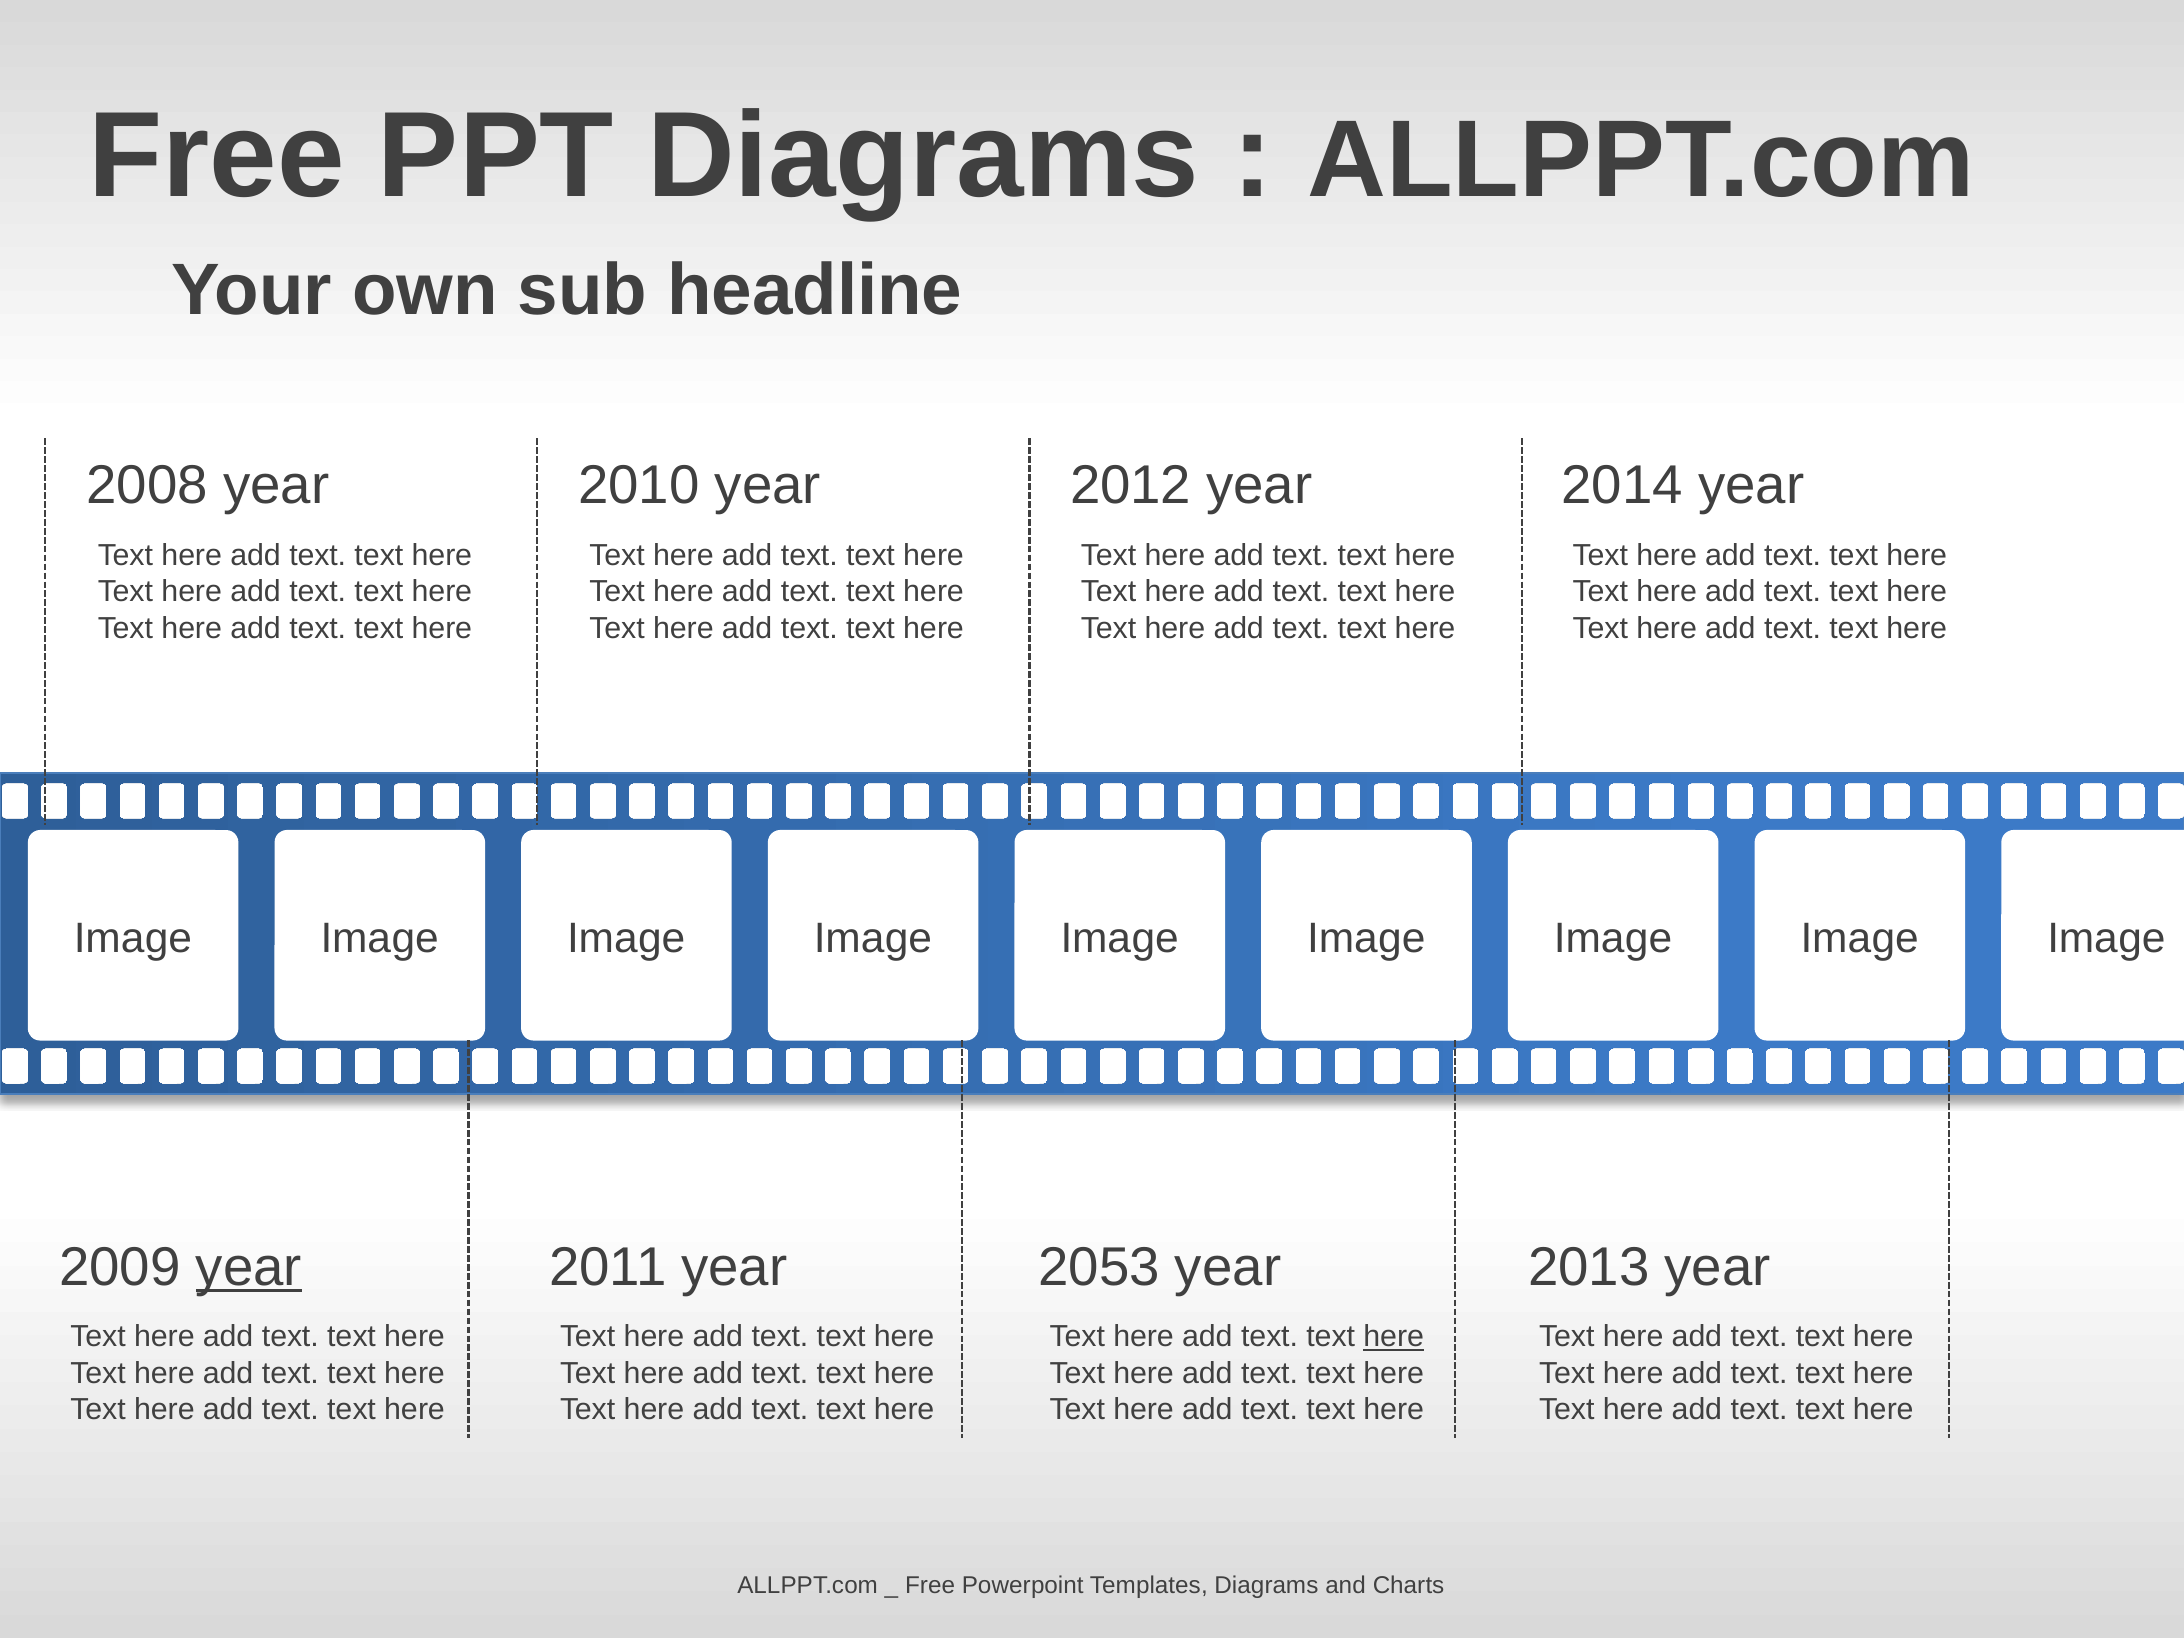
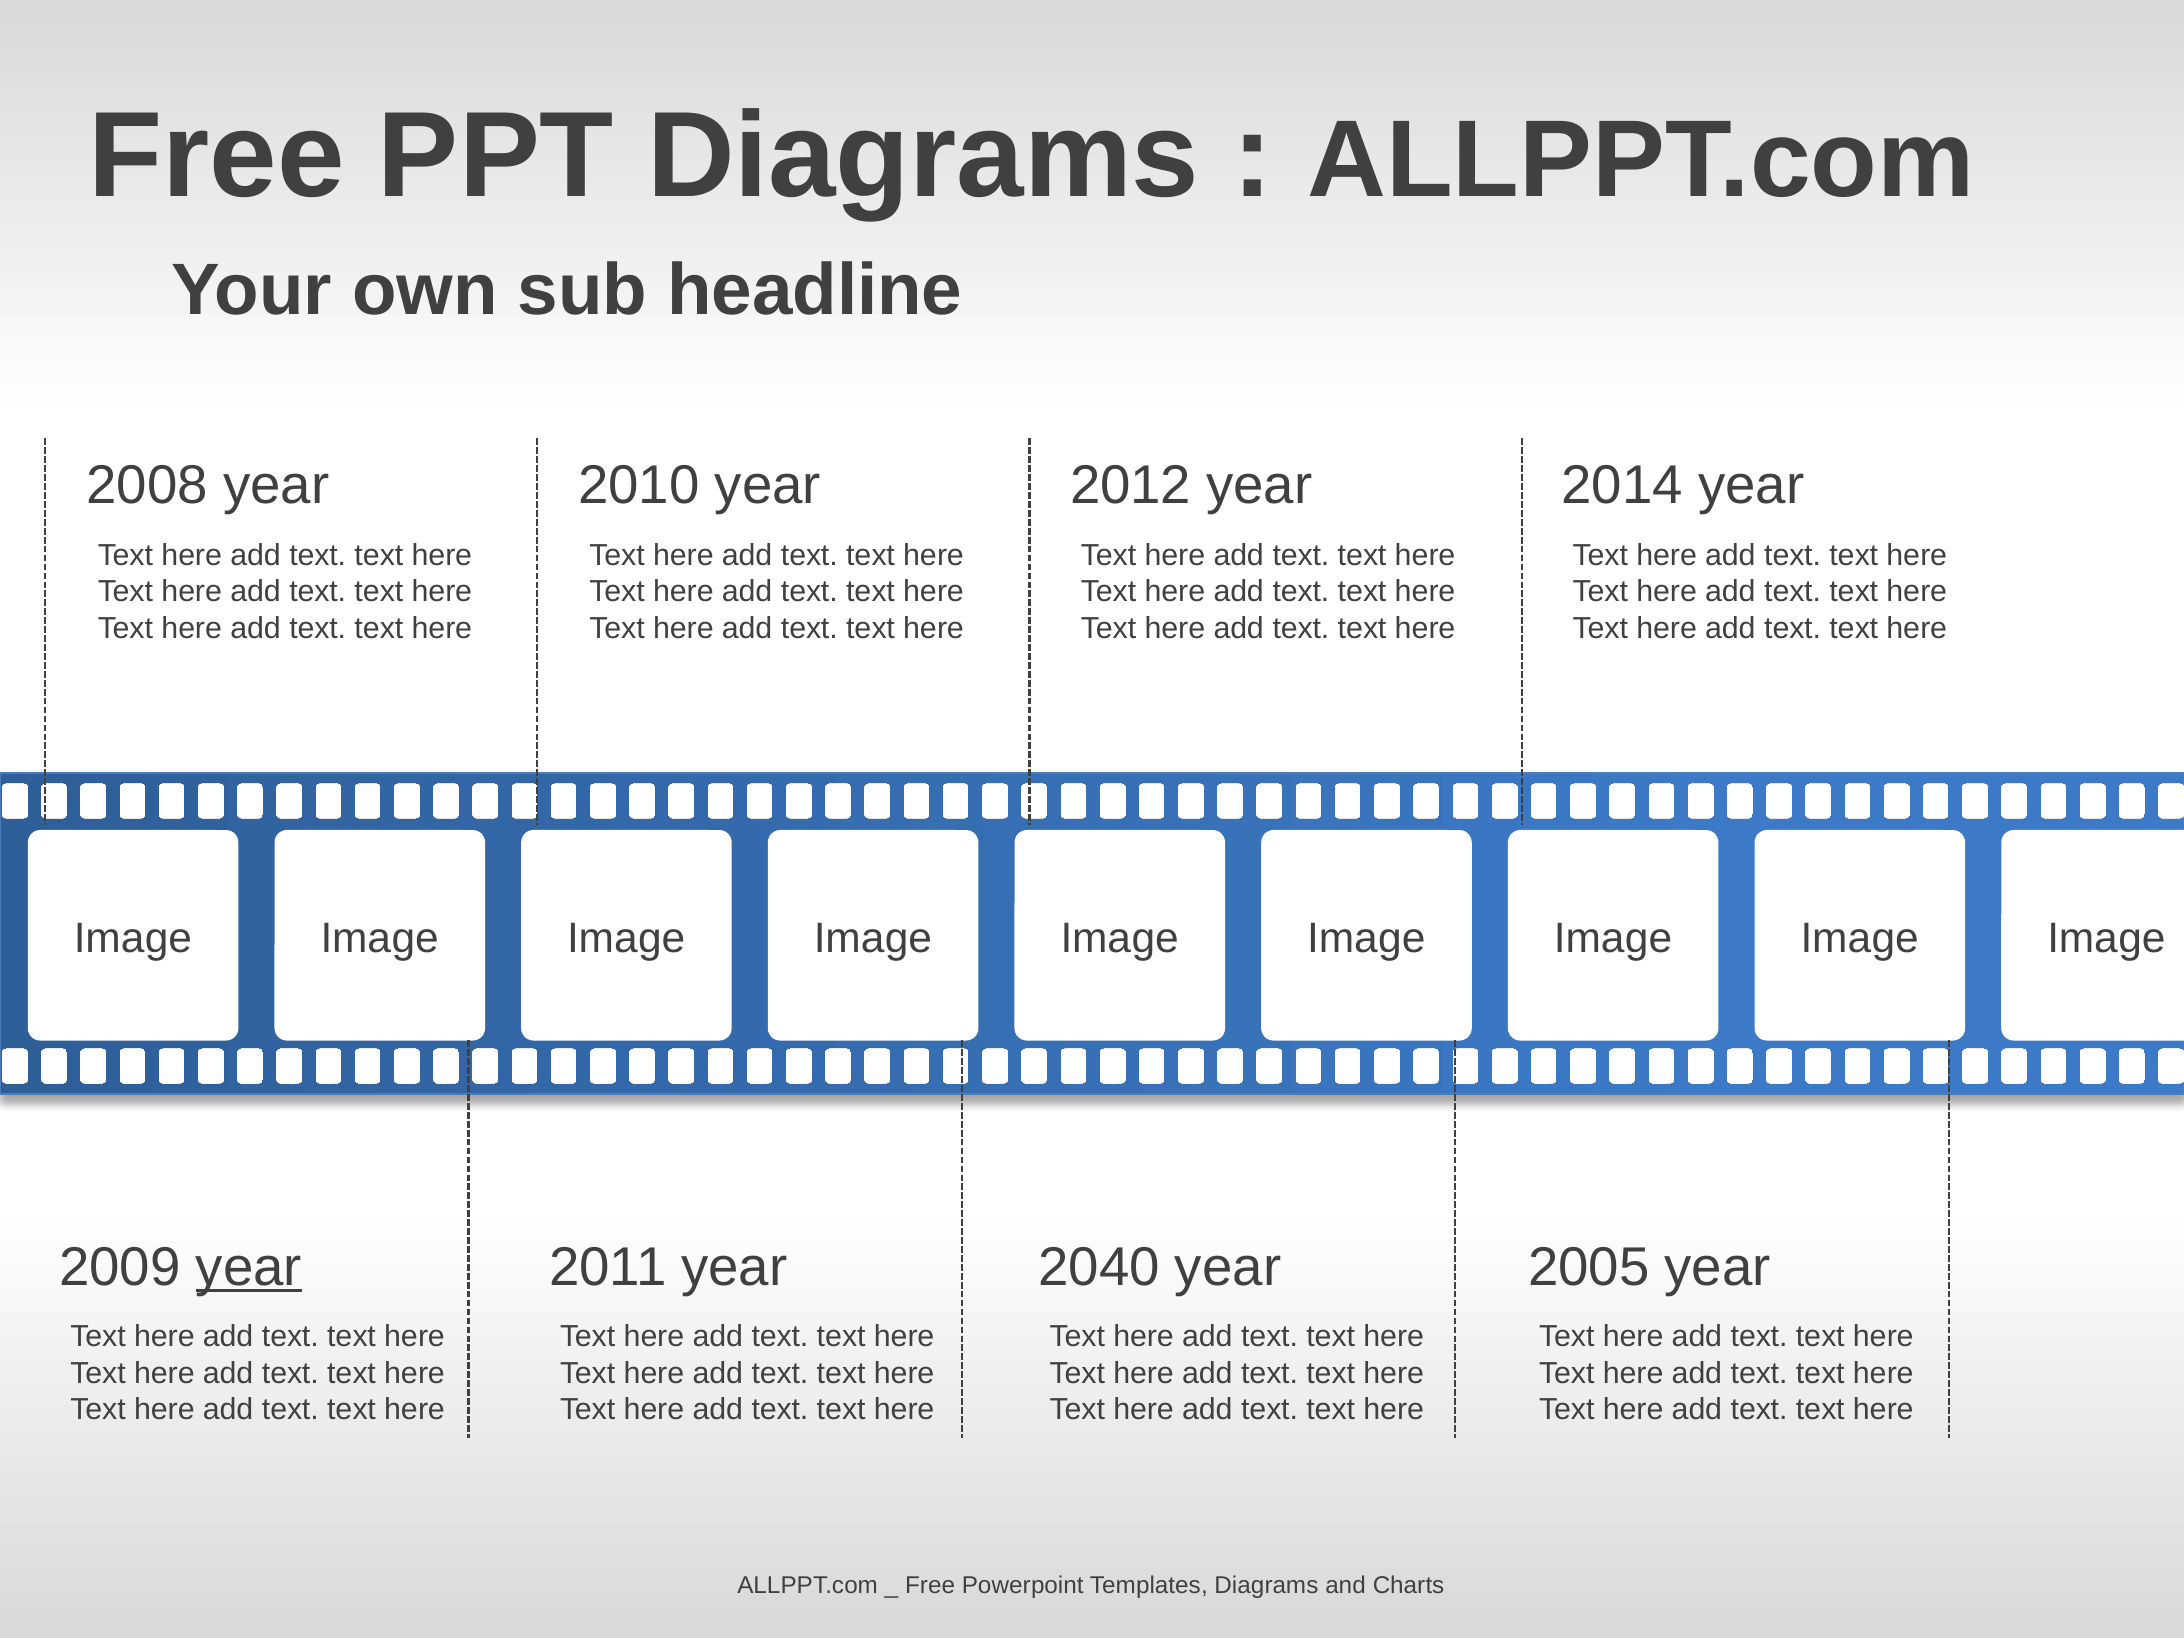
2053: 2053 -> 2040 (1099, 1267)
2013: 2013 -> 2005 (1589, 1267)
here underline: present -> none (1394, 1337)
